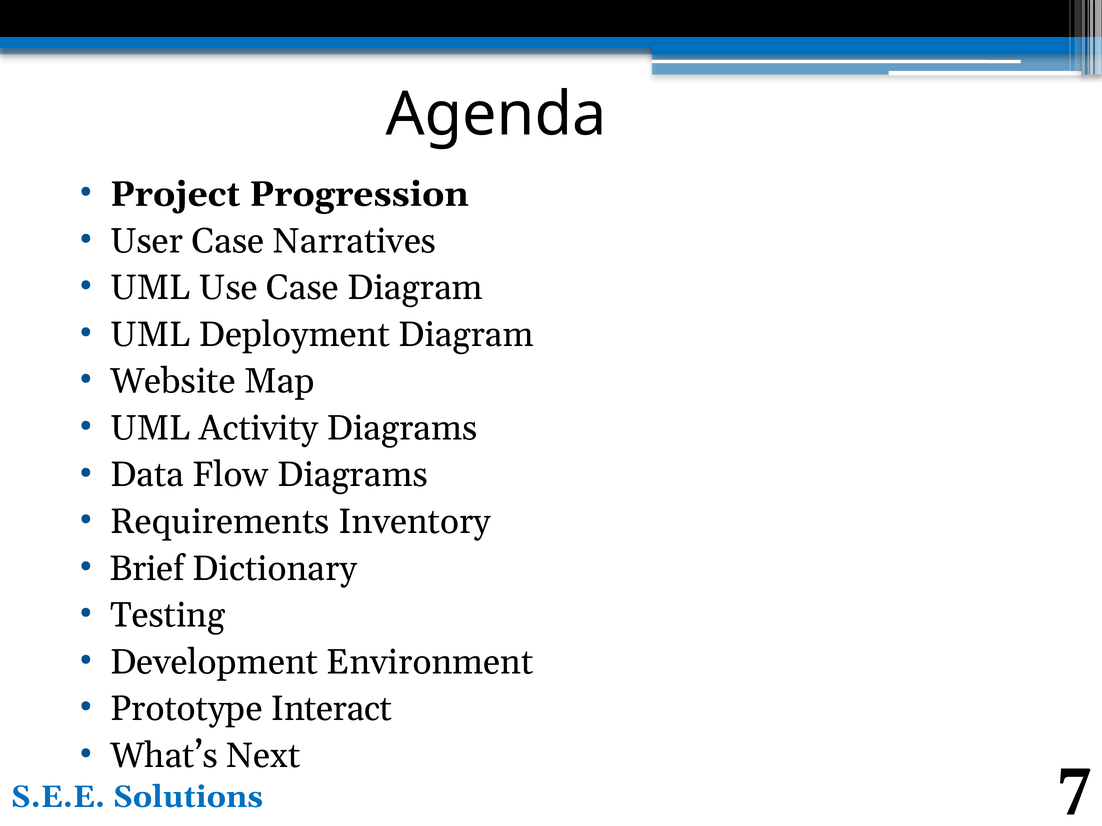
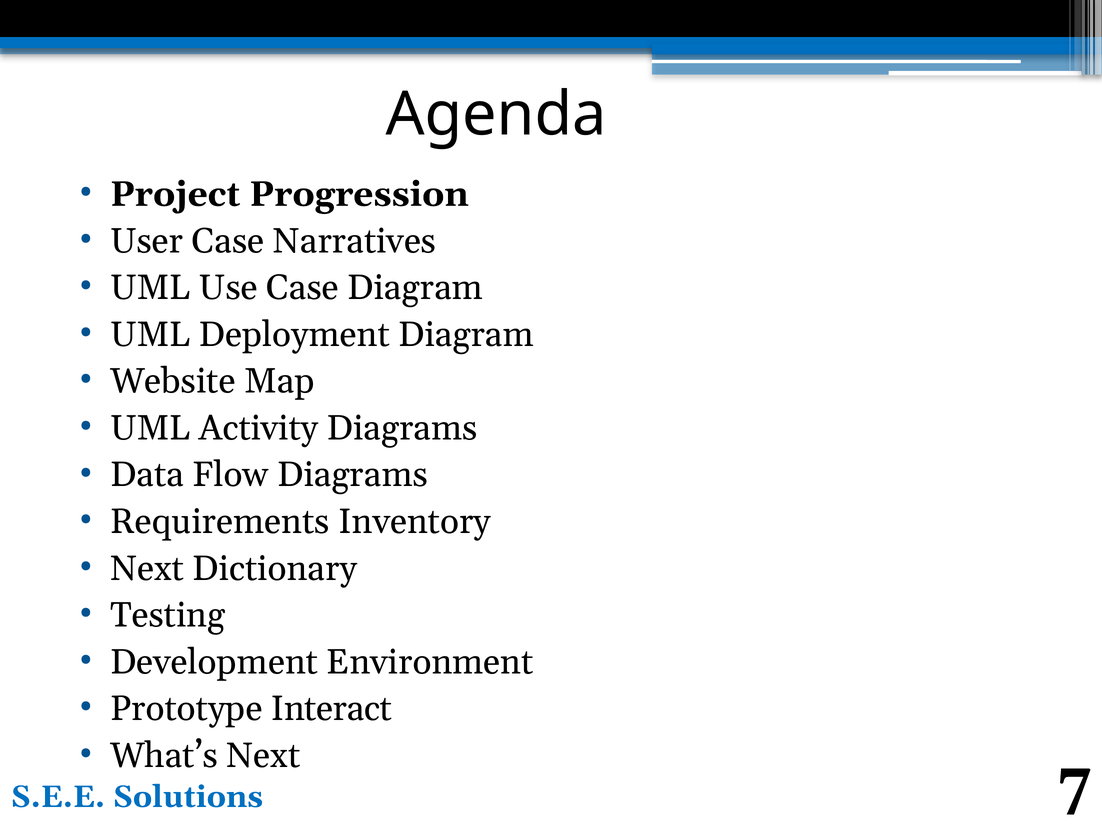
Brief: Brief -> Next (147, 569)
